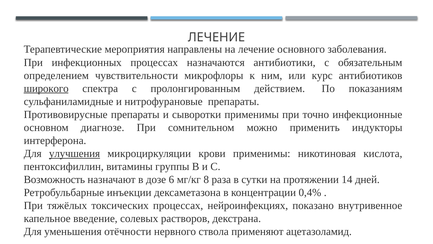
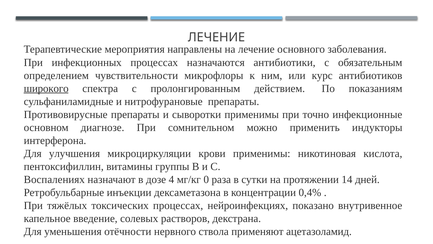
улучшения underline: present -> none (75, 153)
Возможность: Возможность -> Воспалениях (54, 179)
6: 6 -> 4 (171, 179)
8: 8 -> 0 (206, 179)
